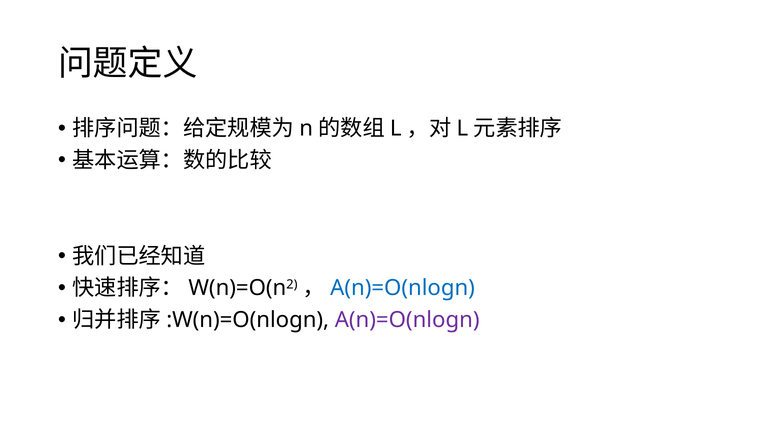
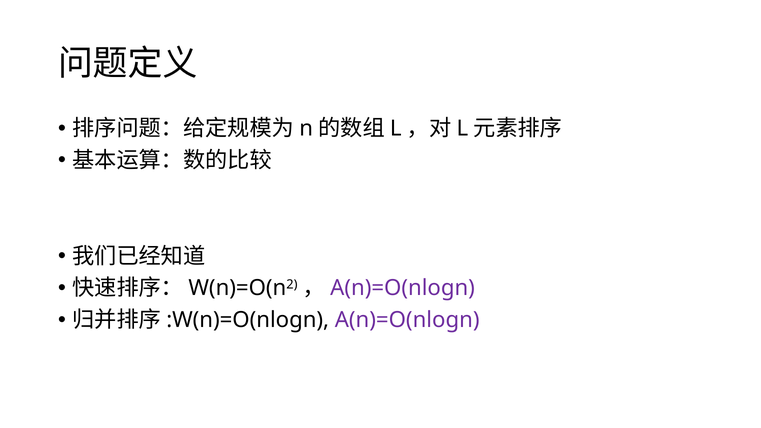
A(n)=O(nlogn colour: blue -> purple (403, 288)
